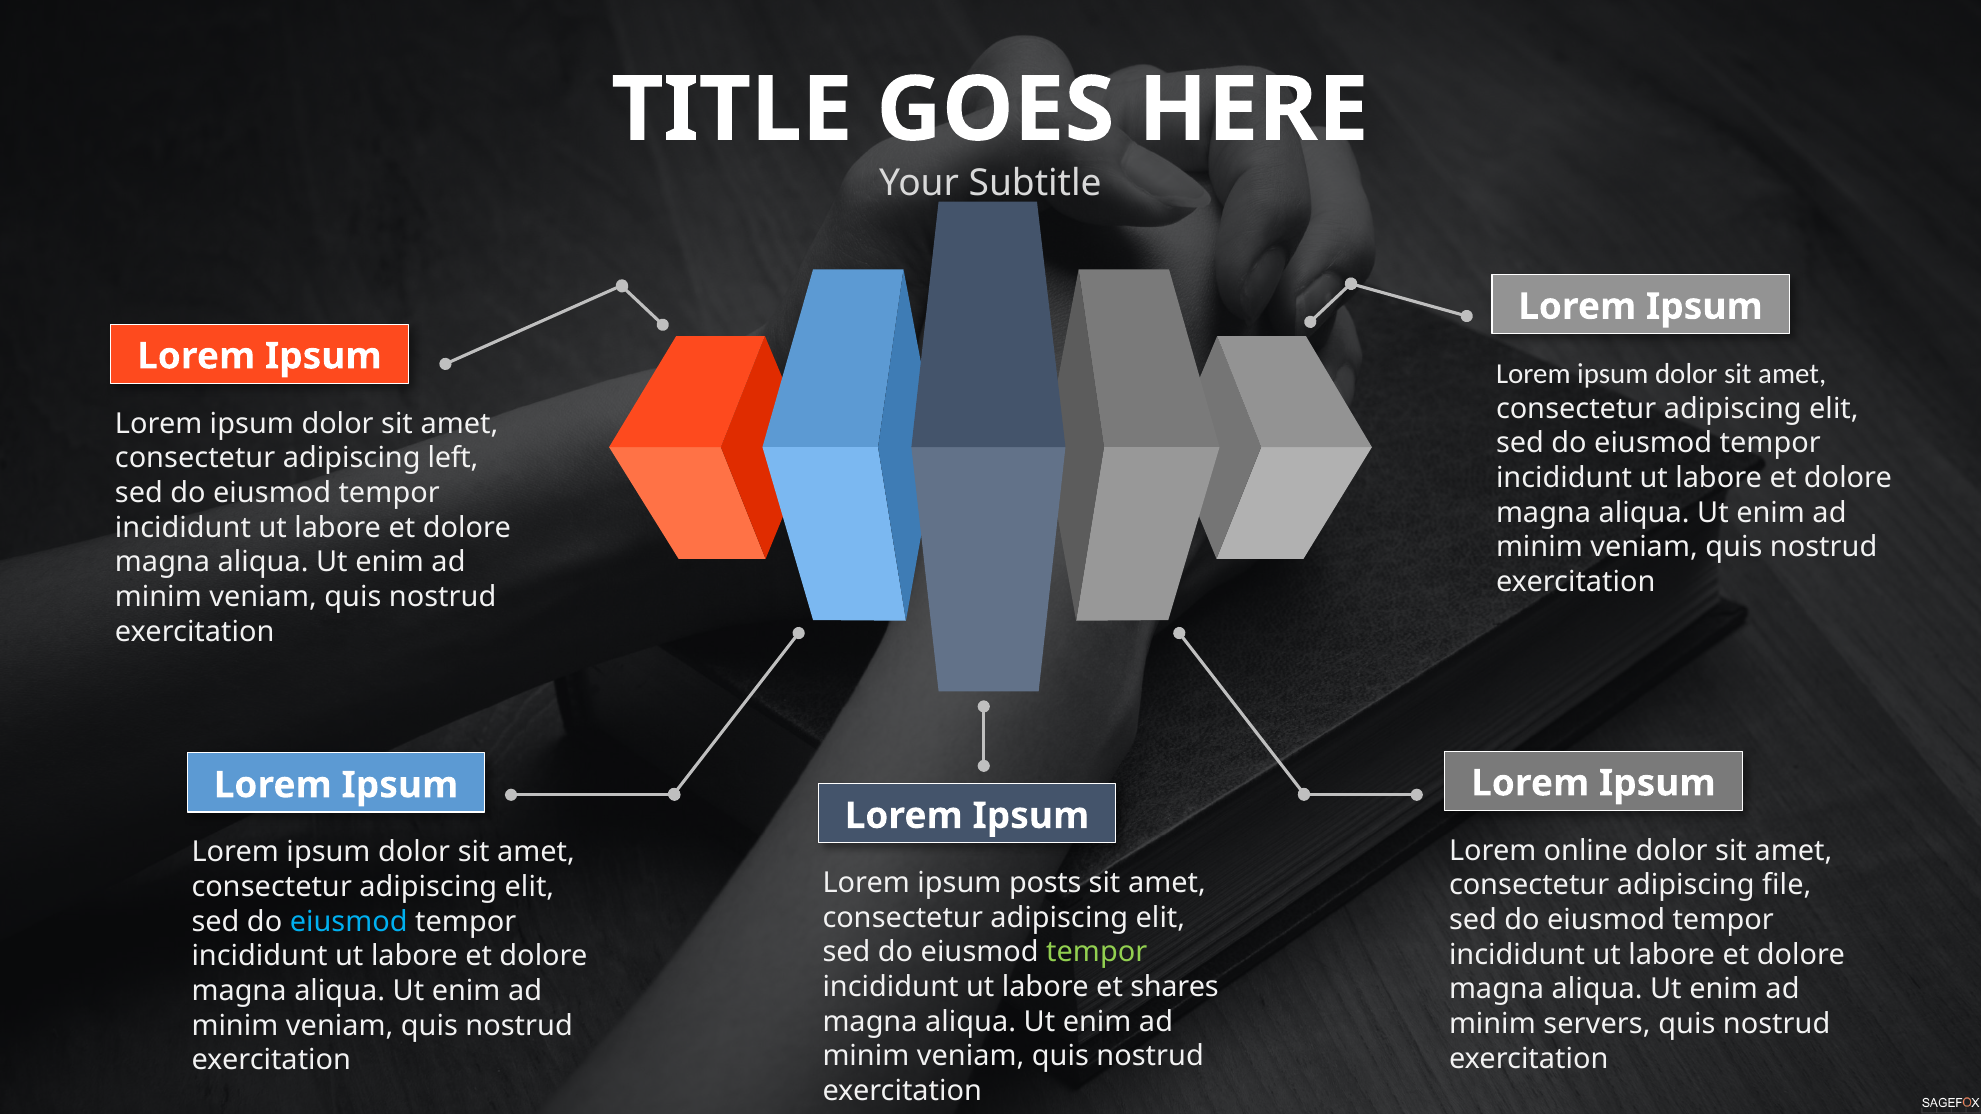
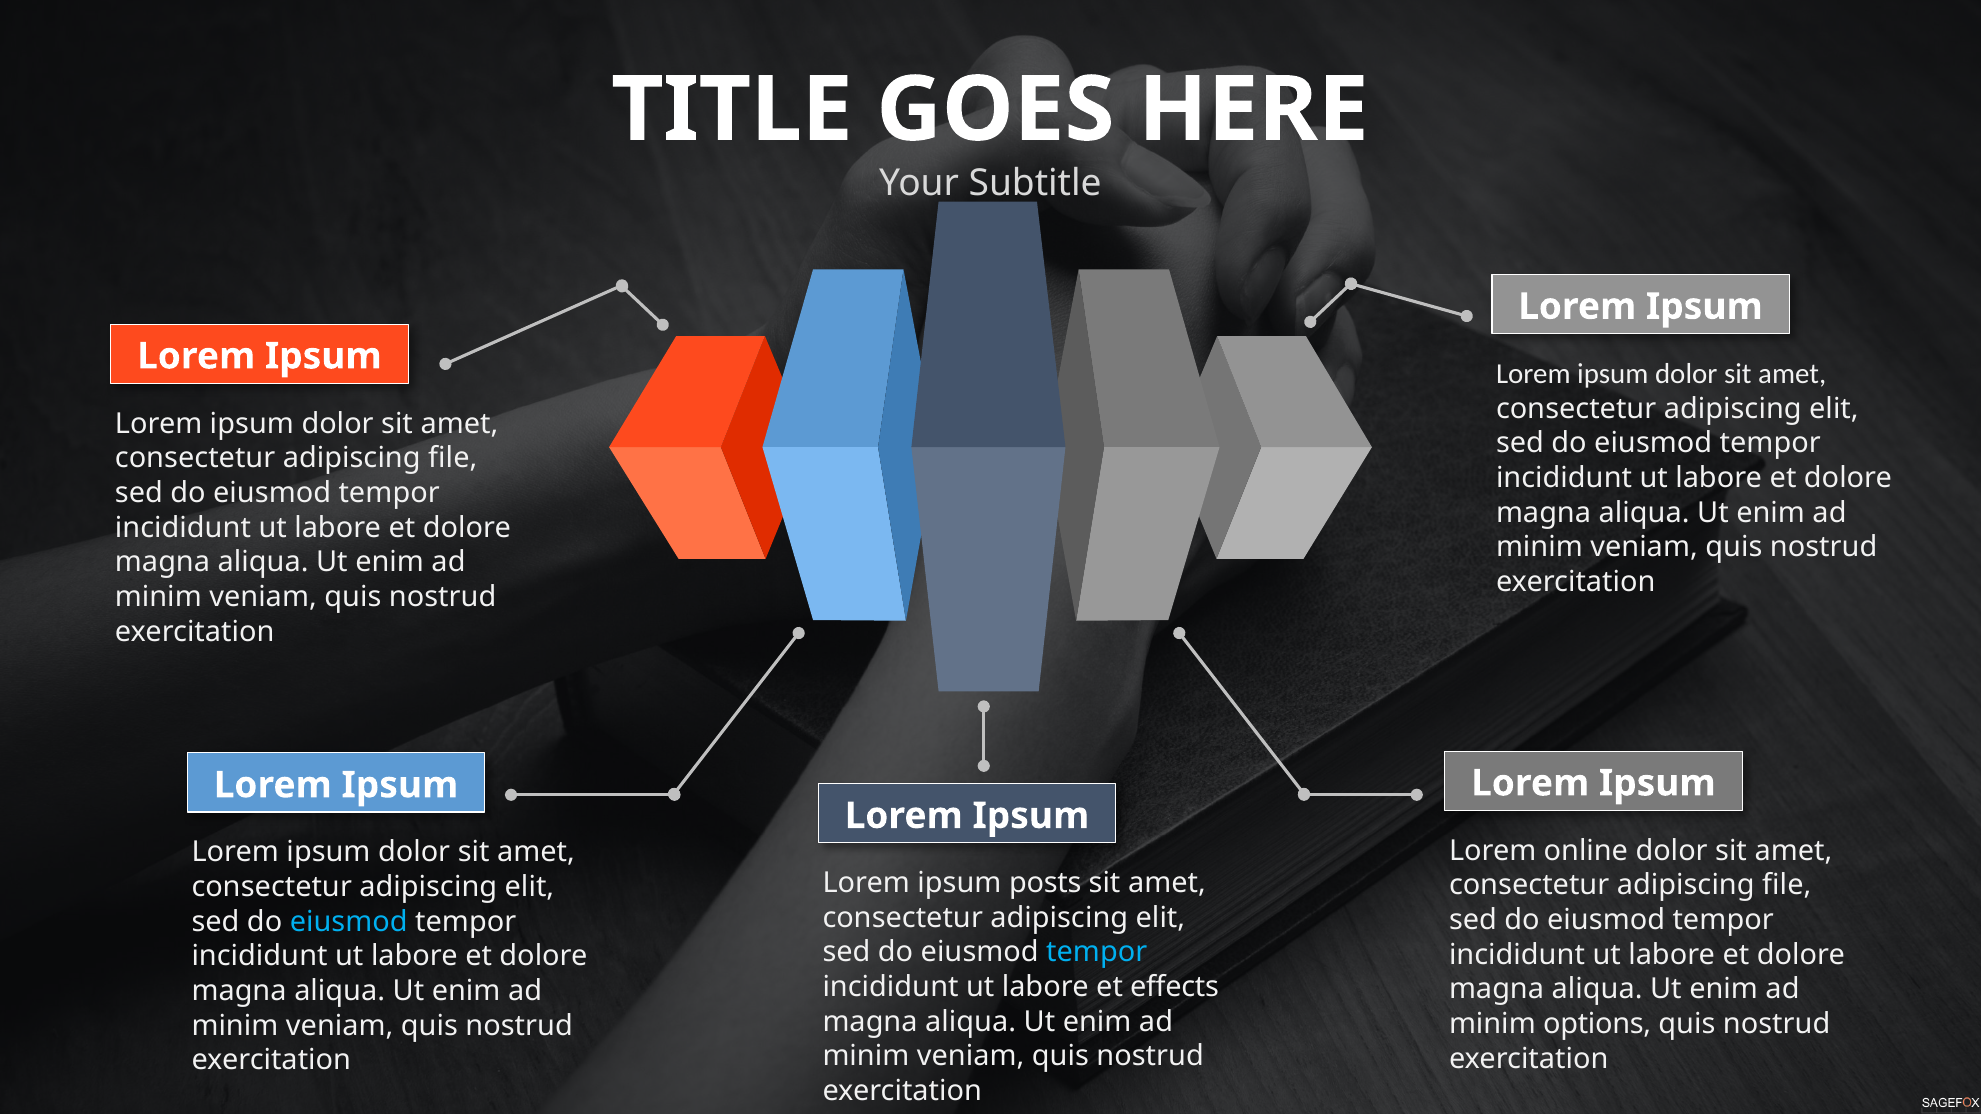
left: left -> file (453, 458)
tempor colour: light green -> light blue (1097, 953)
shares: shares -> effects (1175, 987)
servers: servers -> options (1597, 1024)
